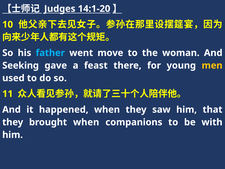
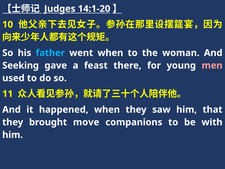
went move: move -> when (110, 53)
men colour: yellow -> pink (212, 65)
brought when: when -> move (86, 122)
